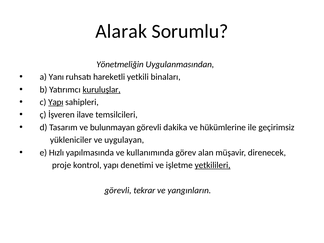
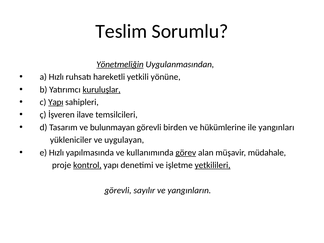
Alarak: Alarak -> Teslim (121, 31)
Yönetmeliğin underline: none -> present (120, 64)
a Yanı: Yanı -> Hızlı (56, 77)
binaları: binaları -> yönüne (166, 77)
dakika: dakika -> birden (175, 127)
geçirimsiz: geçirimsiz -> yangınları (276, 127)
görev underline: none -> present (186, 153)
direnecek: direnecek -> müdahale (267, 153)
kontrol underline: none -> present (87, 165)
tekrar: tekrar -> sayılır (144, 190)
